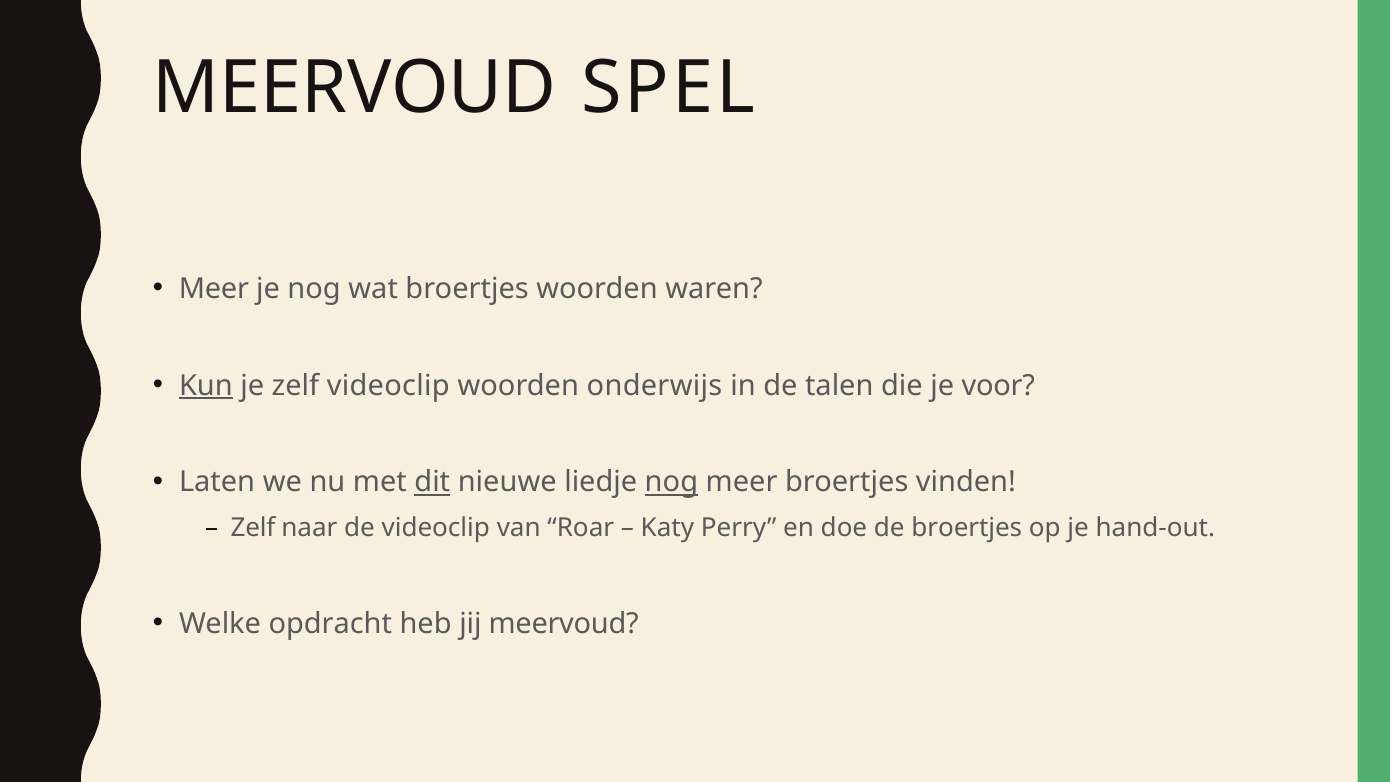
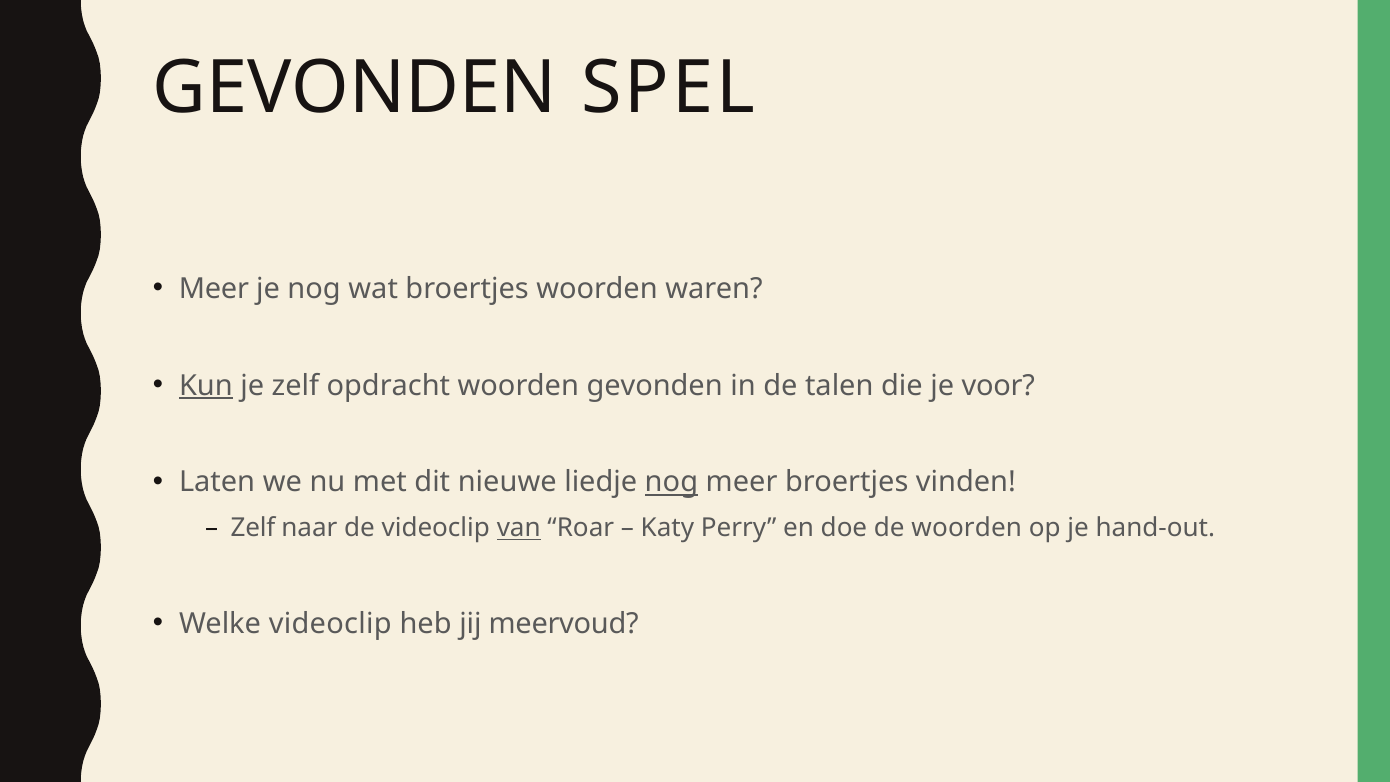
MEERVOUD: MEERVOUD -> GEVONDEN (355, 88)
zelf videoclip: videoclip -> opdracht (388, 385)
woorden onderwijs: onderwijs -> gevonden (655, 385)
dit underline: present -> none (432, 482)
van underline: none -> present (519, 528)
de broertjes: broertjes -> woorden (967, 528)
Welke opdracht: opdracht -> videoclip (330, 624)
